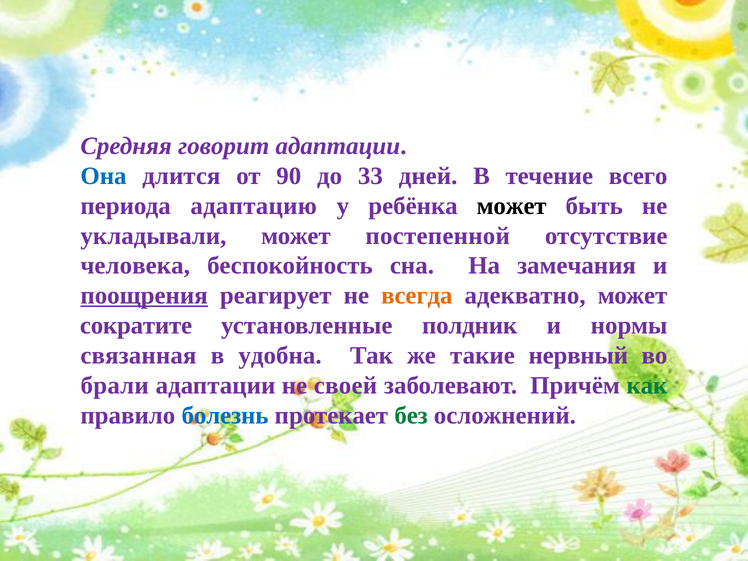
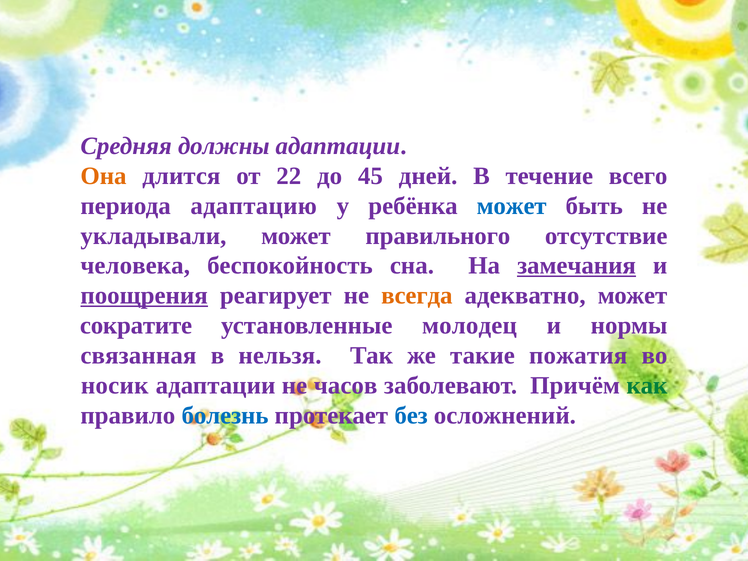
говорит: говорит -> должны (224, 146)
Она colour: blue -> orange (103, 176)
90: 90 -> 22 (289, 176)
33: 33 -> 45 (370, 176)
может colour: black -> blue (512, 206)
постепенной: постепенной -> правильного (438, 236)
замечания underline: none -> present (577, 266)
полдник: полдник -> молодец (469, 326)
удобна: удобна -> нельзя (280, 355)
нервный: нервный -> пожатия (578, 355)
брали: брали -> носик (115, 385)
своей: своей -> часов (346, 385)
без colour: green -> blue (411, 415)
